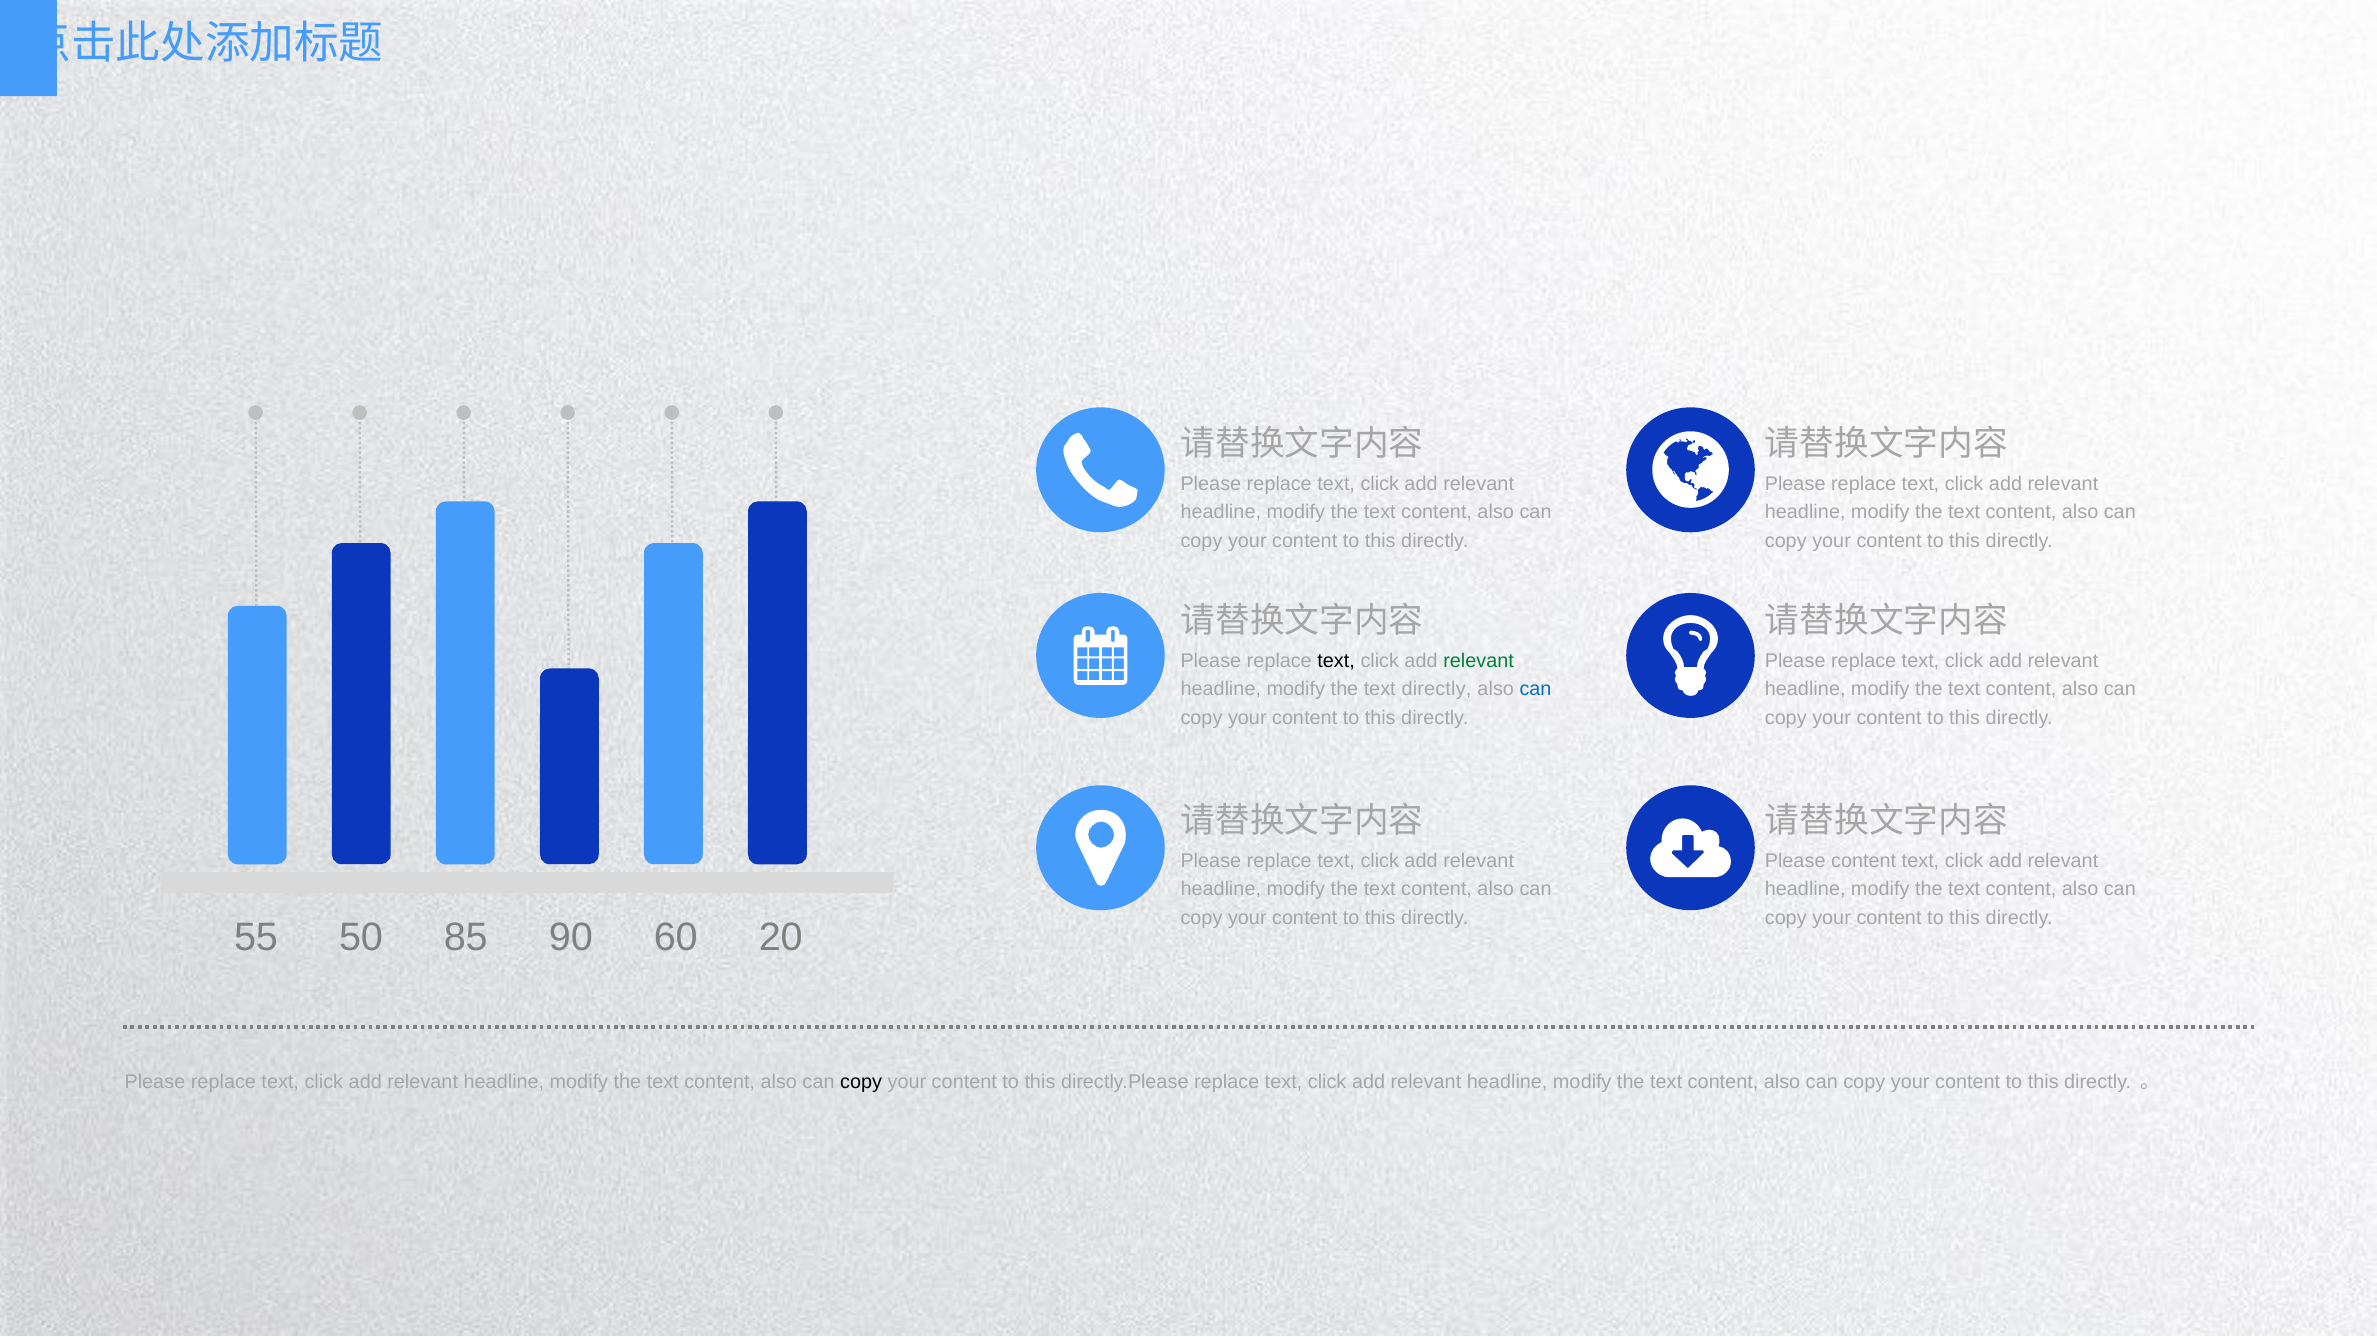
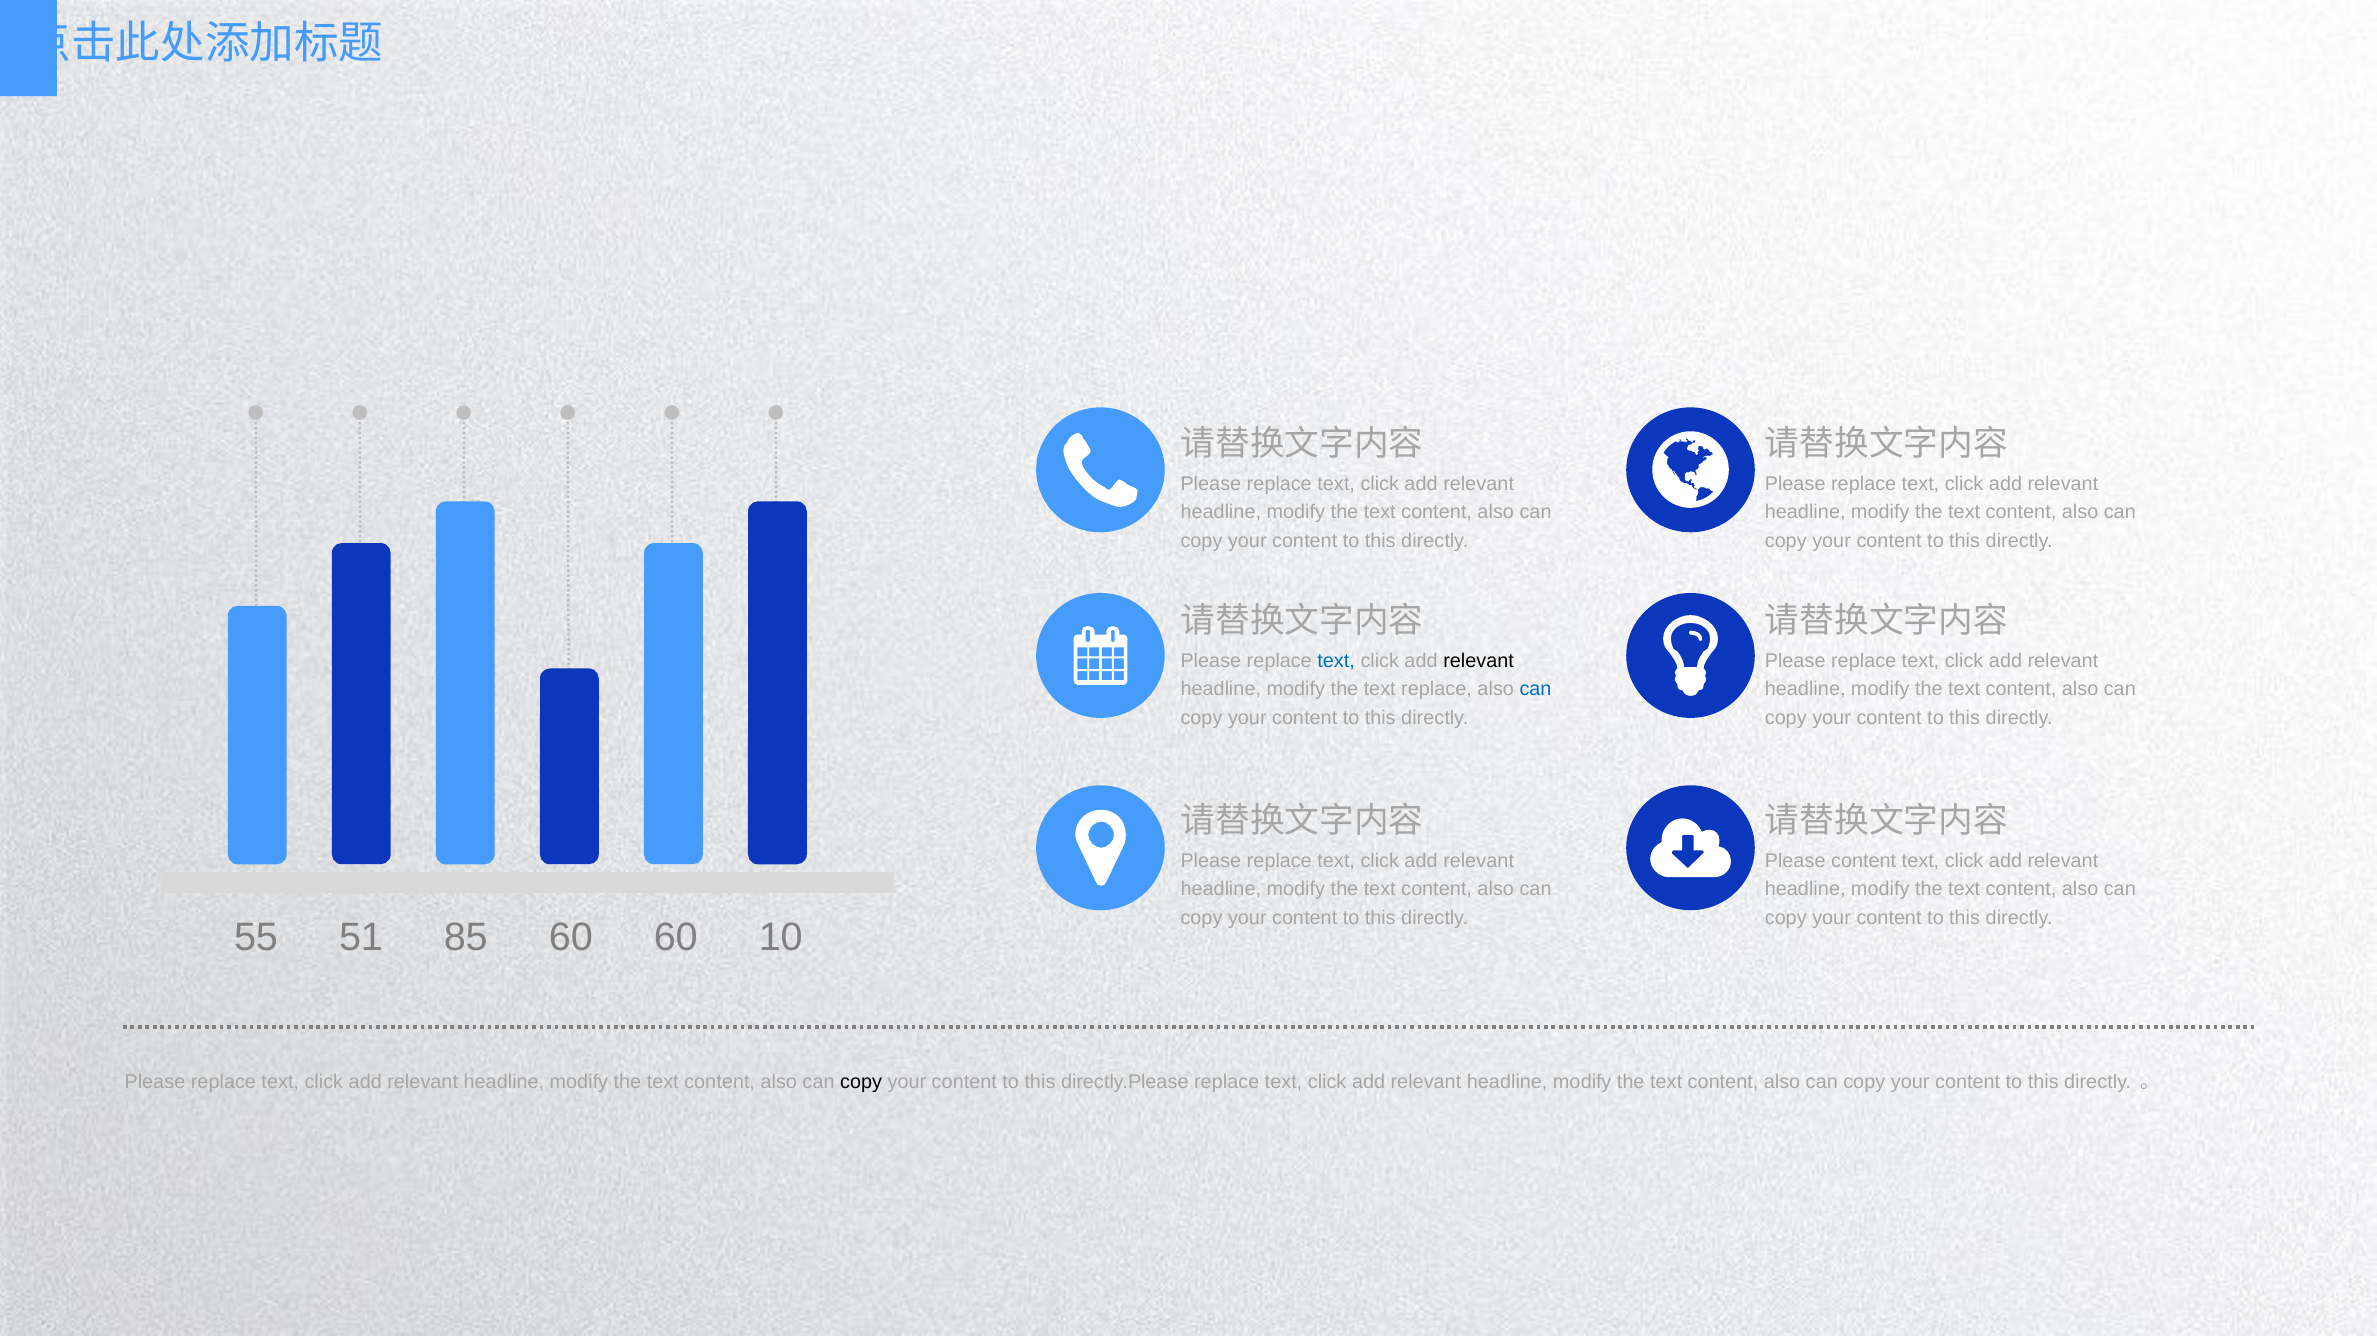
text colour: black -> blue (1336, 661)
relevant colour: green -> black (1479, 661)
text directly: directly -> replace (1437, 689)
50: 50 -> 51 (361, 937)
85 90: 90 -> 60 (571, 937)
20: 20 -> 10 (781, 937)
